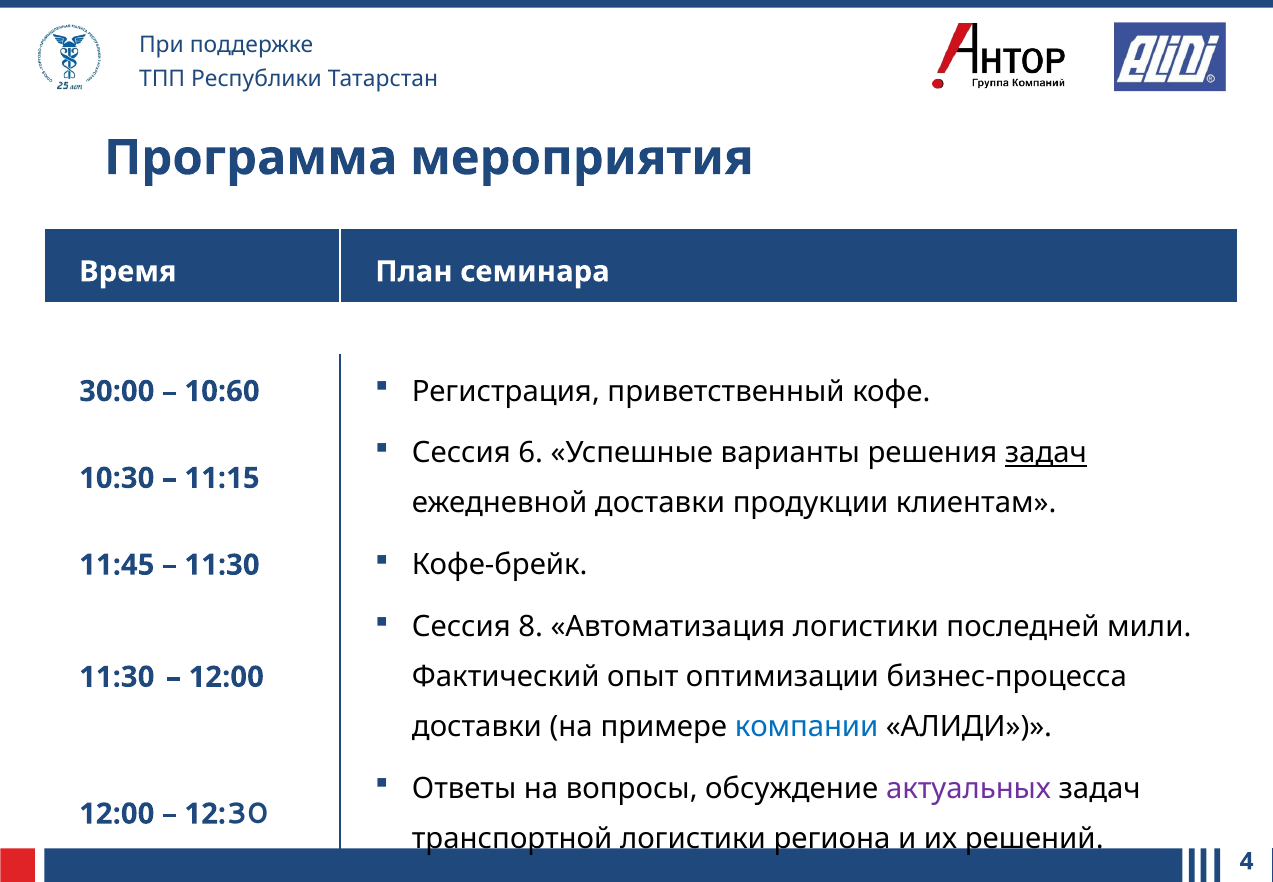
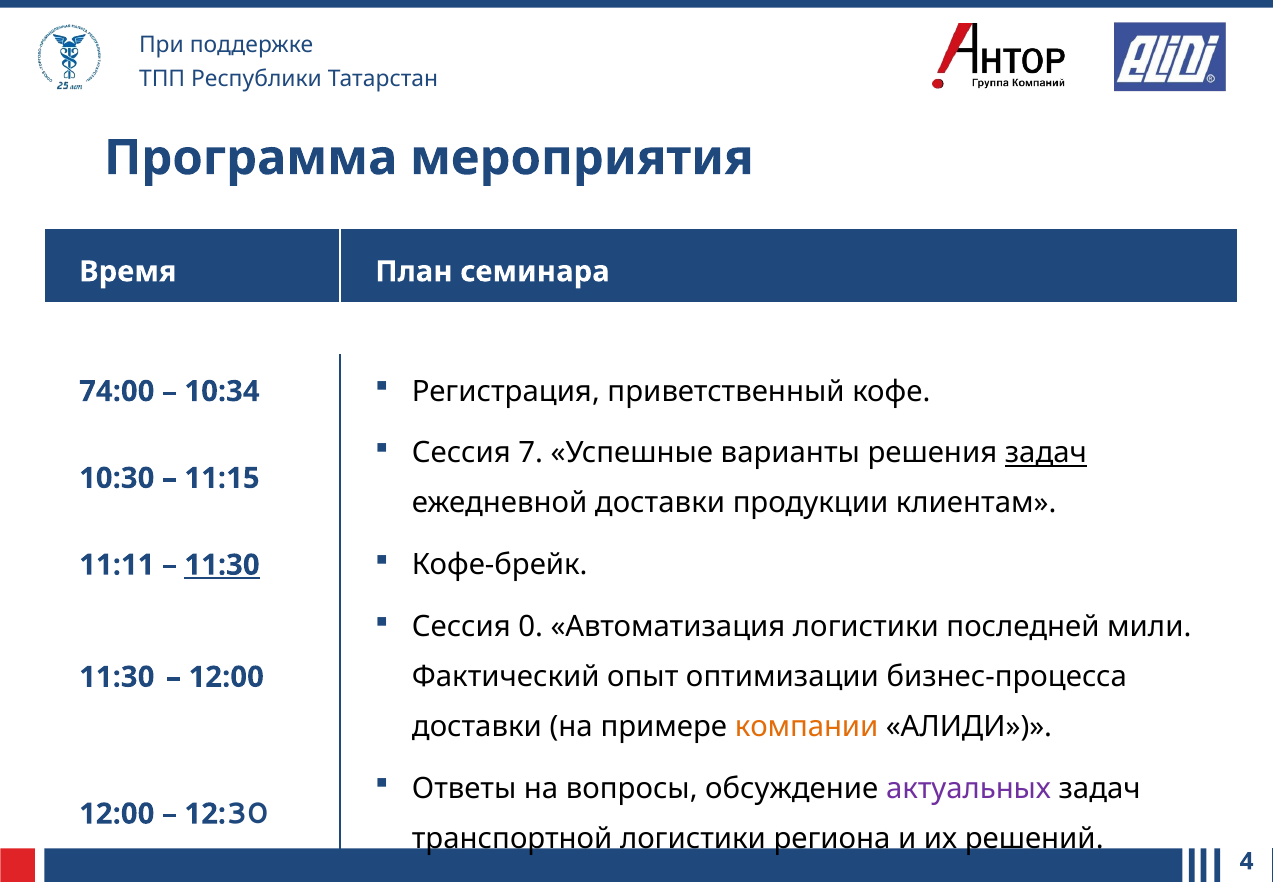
30:00: 30:00 -> 74:00 (117, 391)
10:60: 10:60 -> 10:34 (222, 391)
6: 6 -> 7 (531, 453)
11:45: 11:45 -> 11:11 (117, 565)
11:30 underline: none -> present (222, 565)
8: 8 -> 0 (531, 626)
компании colour: blue -> orange (807, 726)
